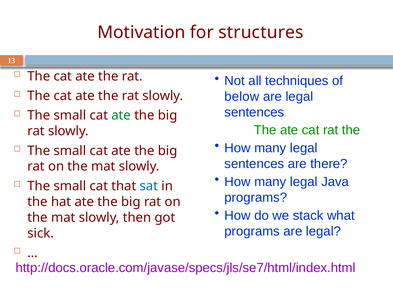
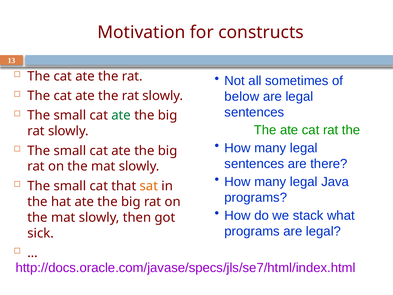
structures: structures -> constructs (261, 32)
techniques: techniques -> sometimes (297, 81)
sat colour: blue -> orange (149, 186)
